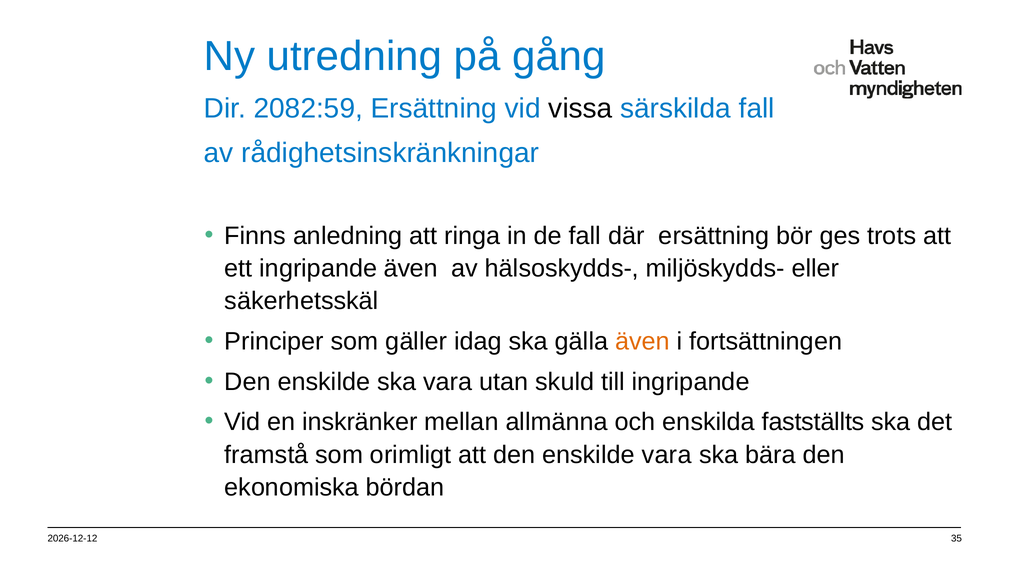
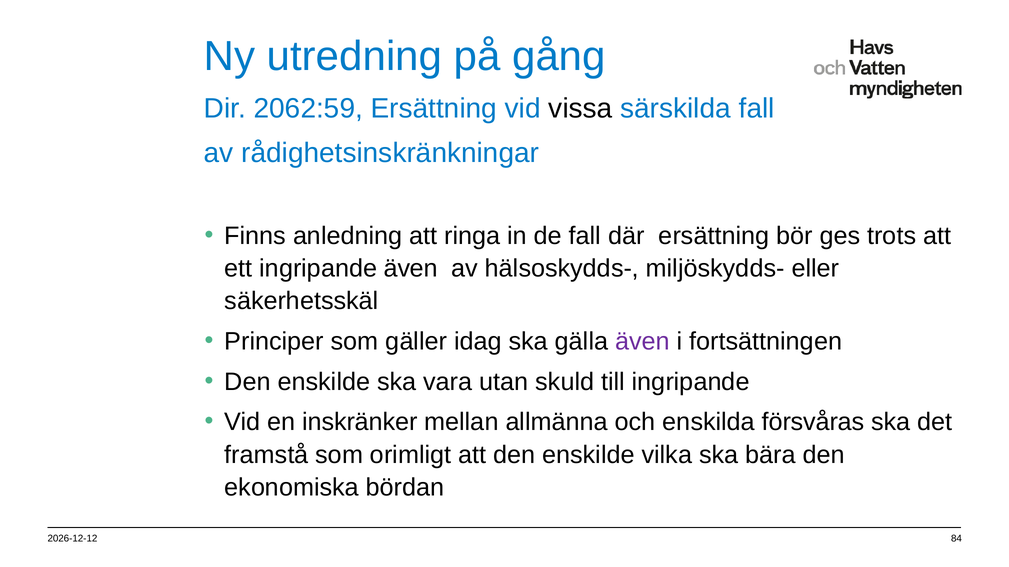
2082:59: 2082:59 -> 2062:59 (308, 109)
även colour: orange -> purple (643, 342)
fastställts: fastställts -> försvåras (813, 422)
enskilde vara: vara -> vilka (667, 455)
35: 35 -> 84 (957, 539)
